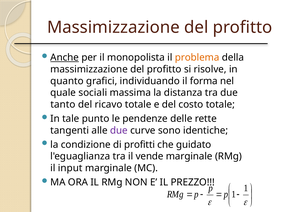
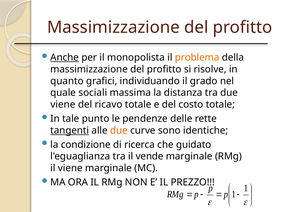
forma: forma -> grado (204, 81)
tanto: tanto -> viene (63, 104)
tangenti underline: none -> present (70, 130)
due colour: purple -> orange (119, 130)
profitti: profitti -> ricerca (140, 144)
il input: input -> viene (70, 168)
